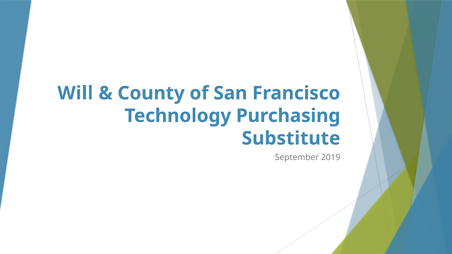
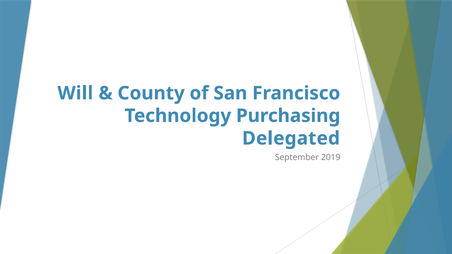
Substitute: Substitute -> Delegated (291, 138)
